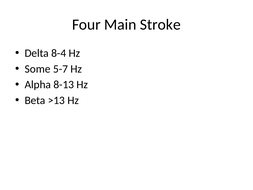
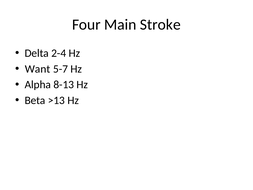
8-4: 8-4 -> 2-4 (59, 53)
Some: Some -> Want (38, 69)
